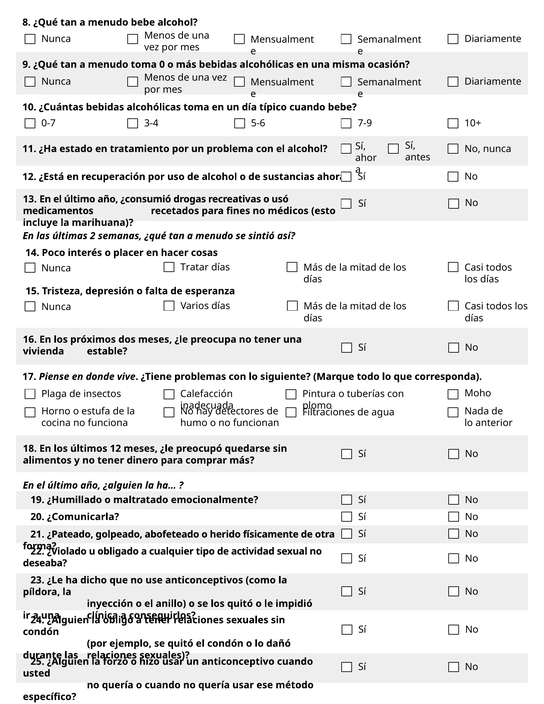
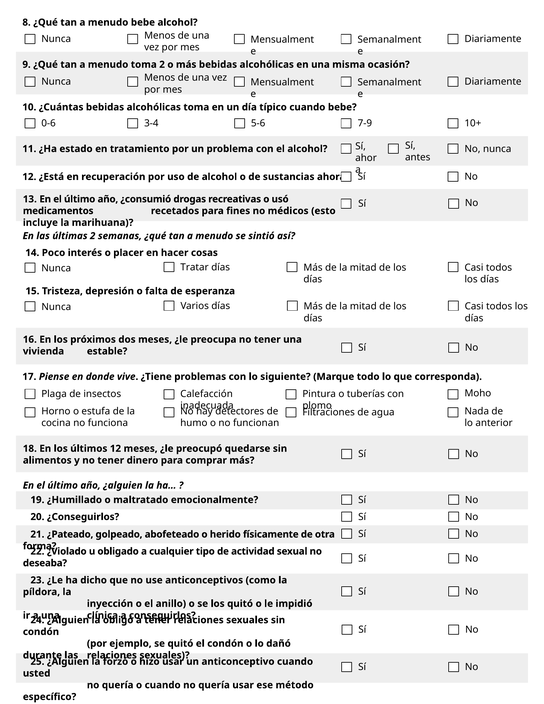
toma 0: 0 -> 2 (162, 65)
0-7: 0-7 -> 0-6 (49, 123)
¿Comunicarla: ¿Comunicarla -> ¿Conseguirlos (83, 517)
